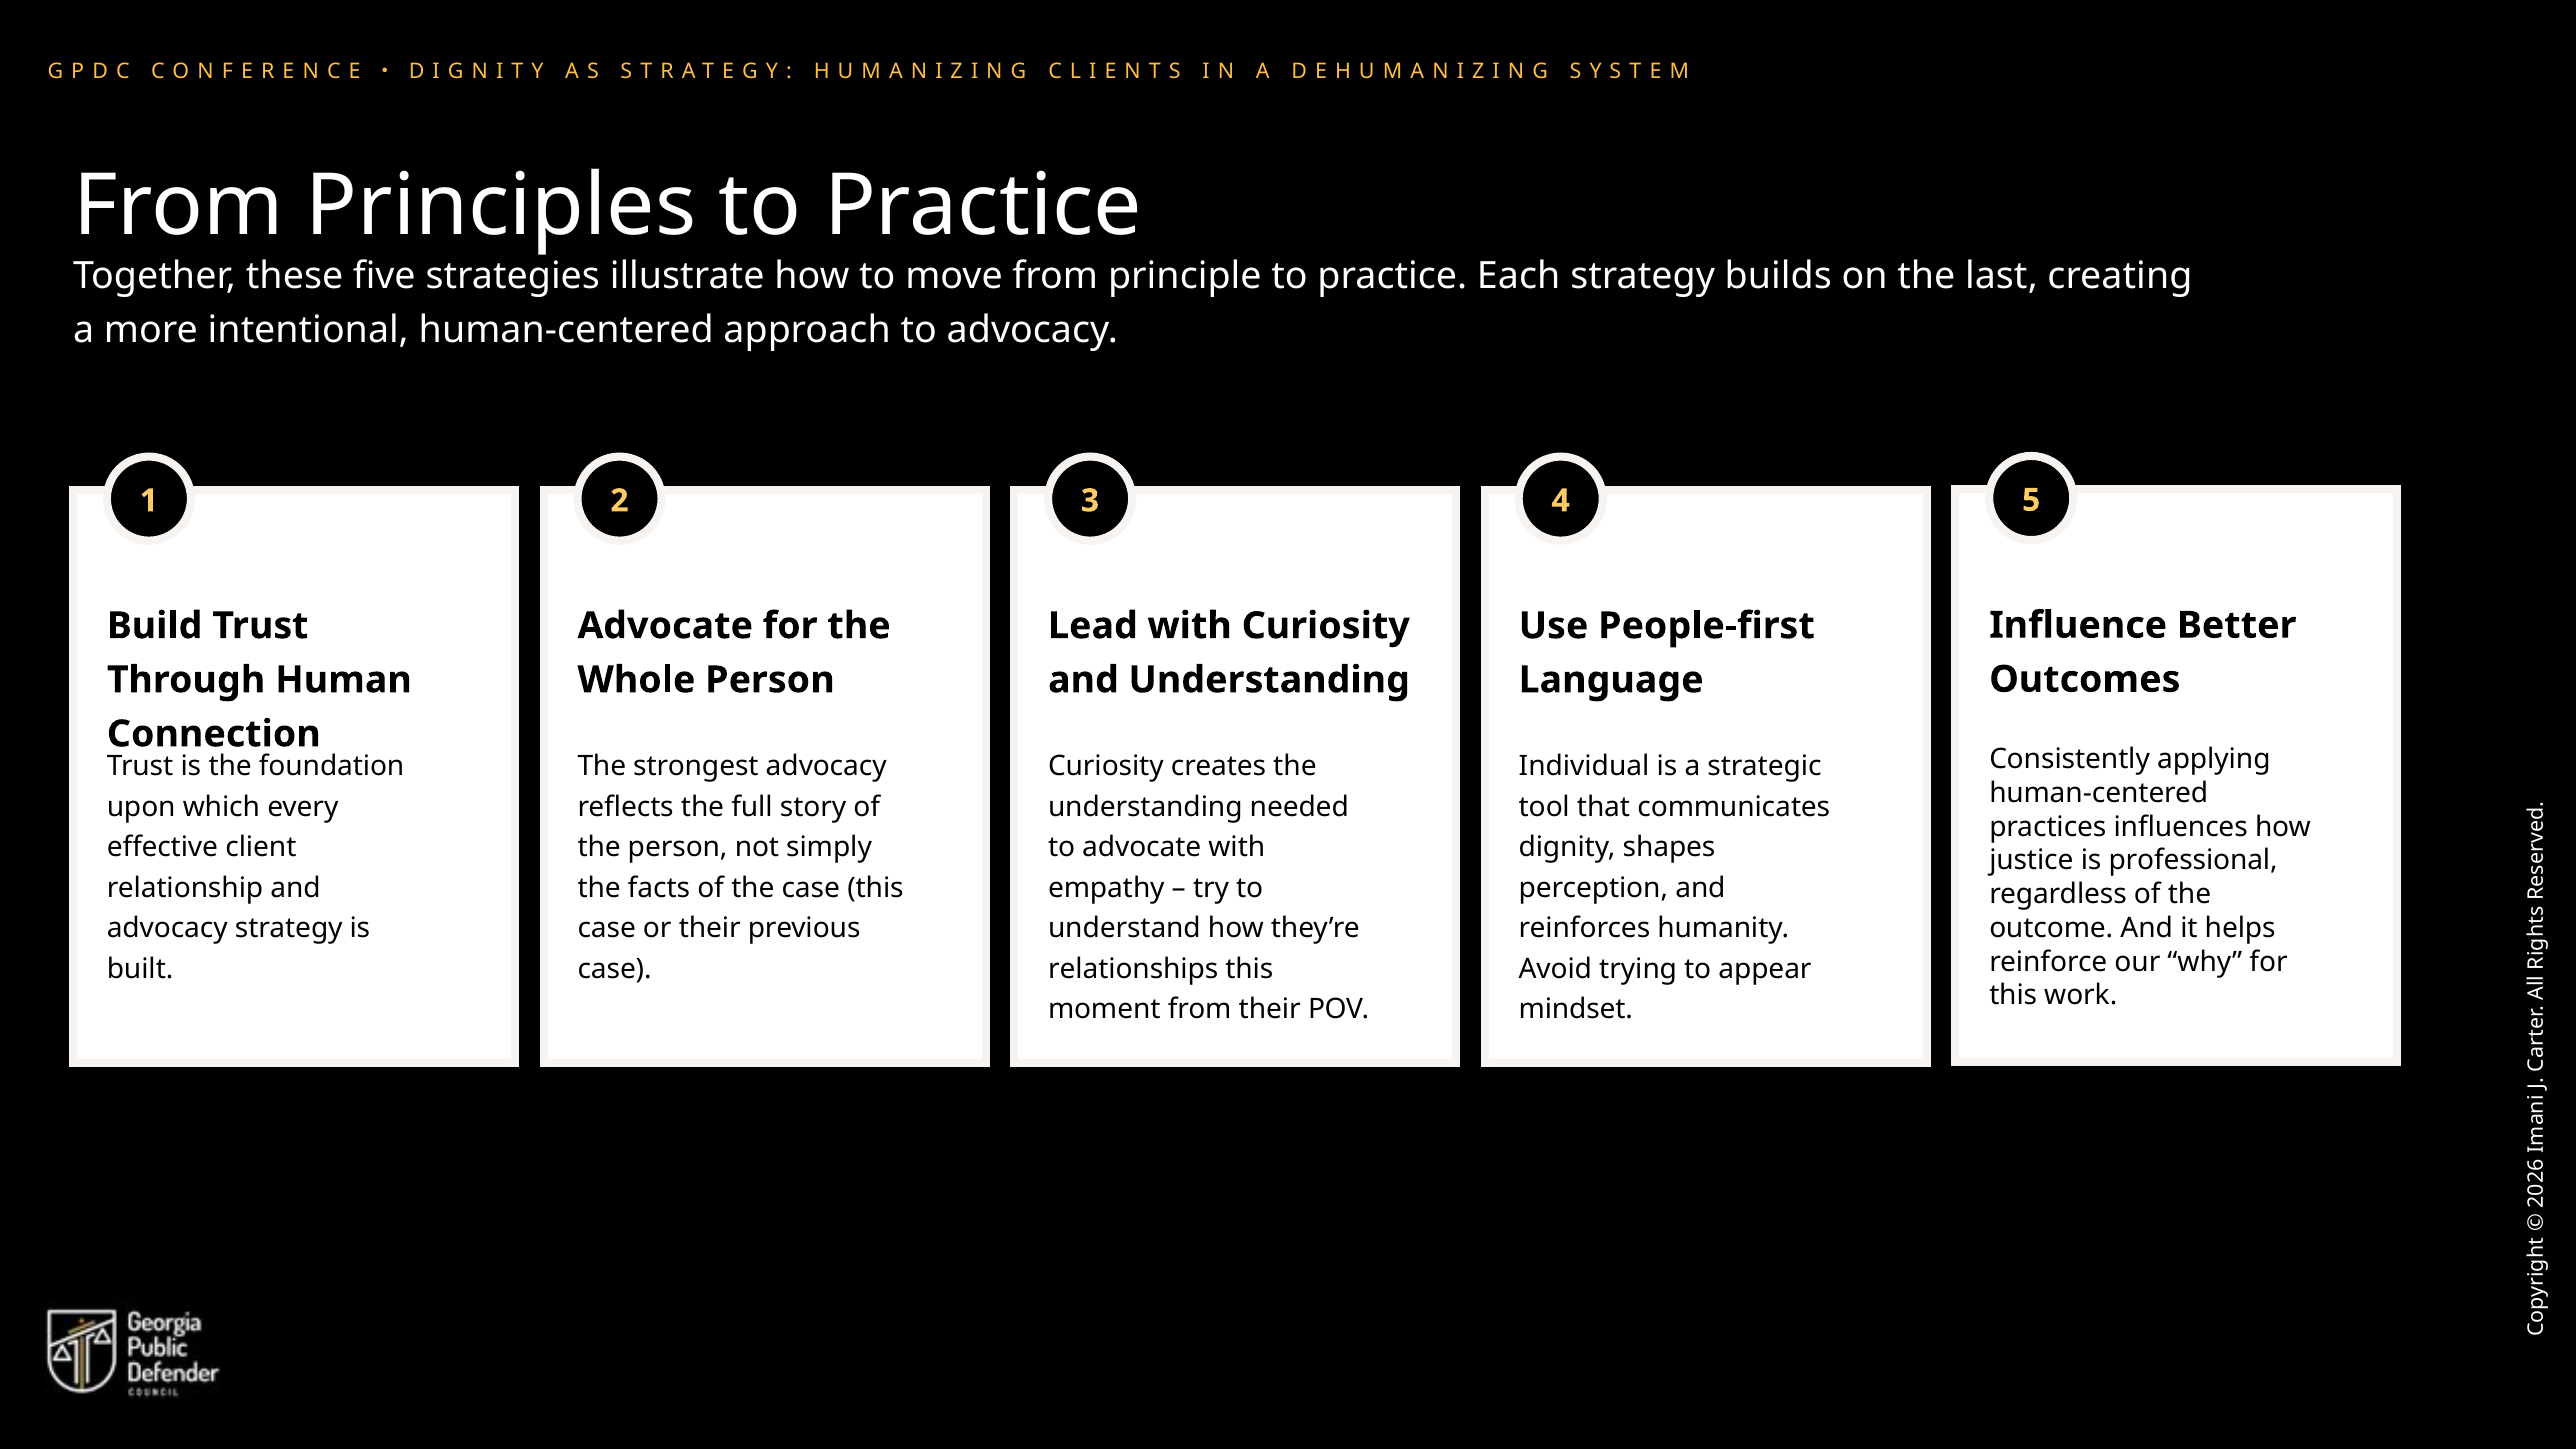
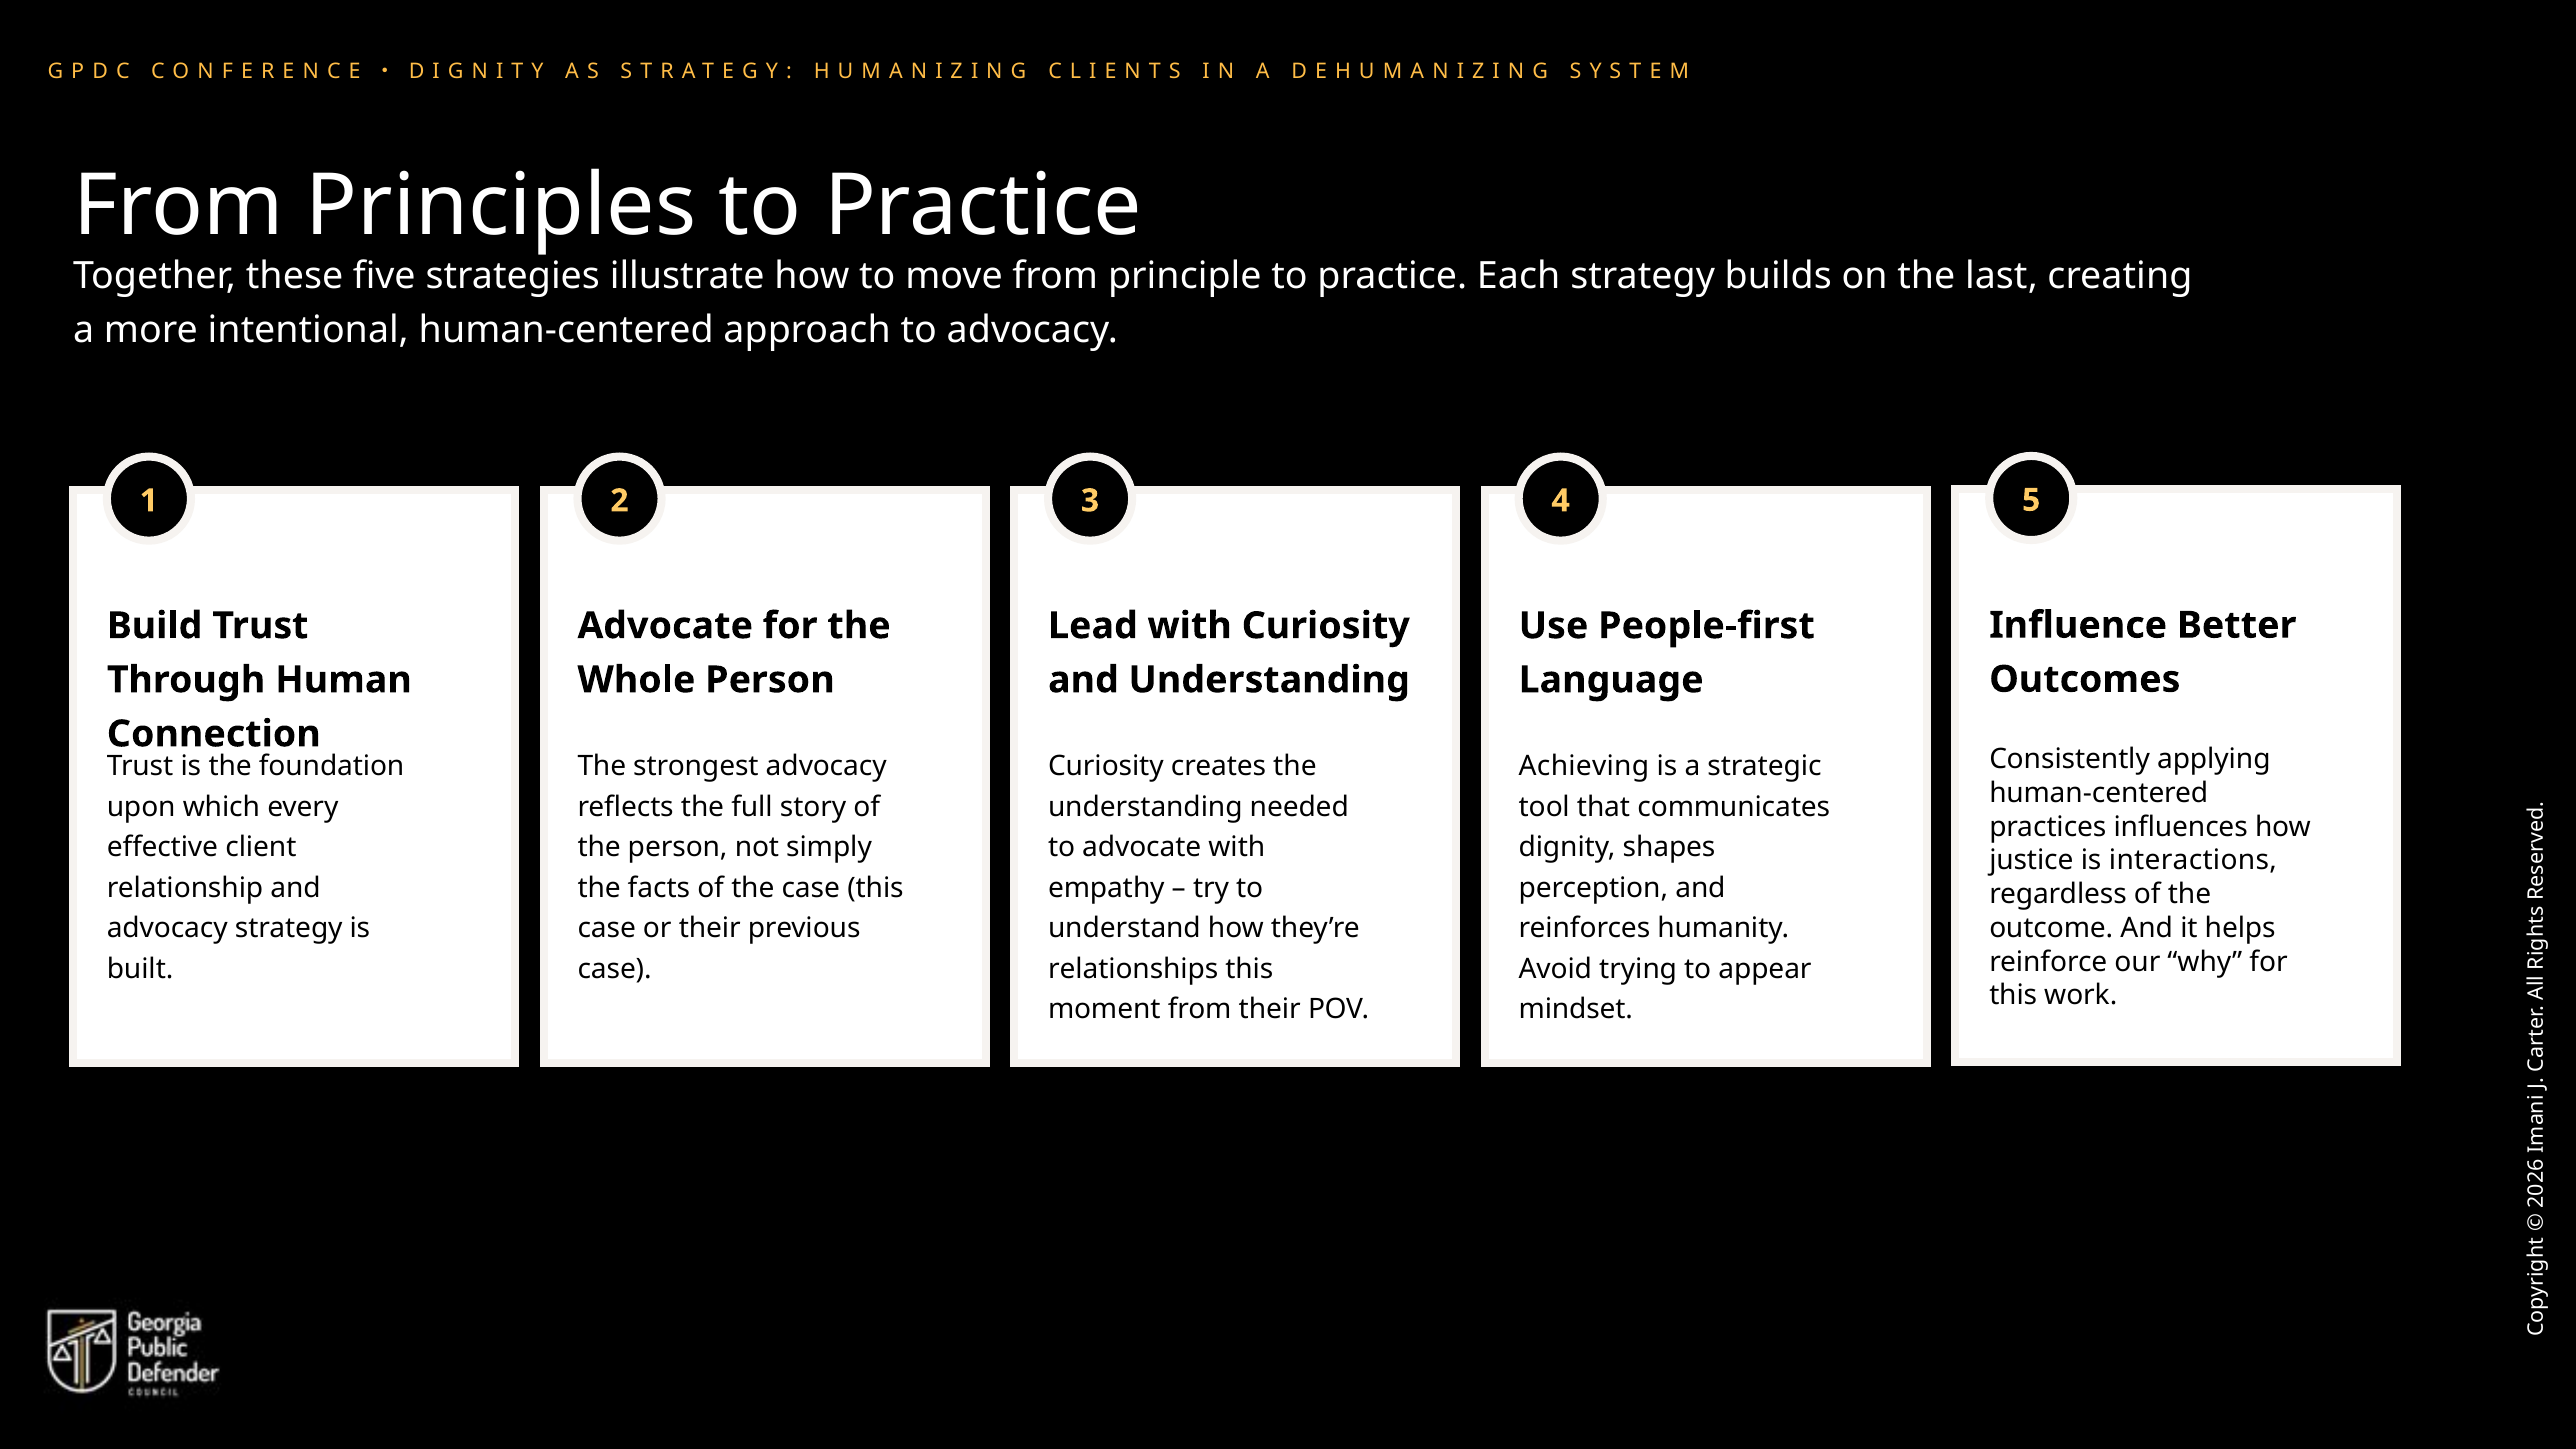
Individual: Individual -> Achieving (1584, 767)
professional: professional -> interactions (2193, 861)
